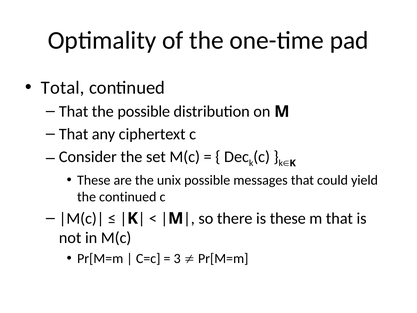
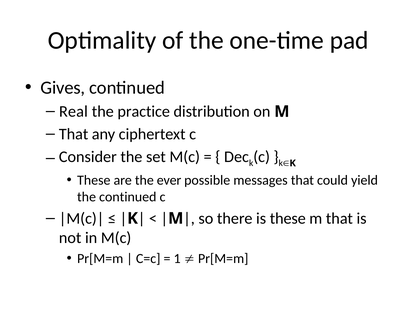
Total: Total -> Gives (63, 87)
That: That -> Real (73, 111)
the possible: possible -> practice (144, 111)
unix: unix -> ever (169, 180)
3: 3 -> 1 (177, 258)
